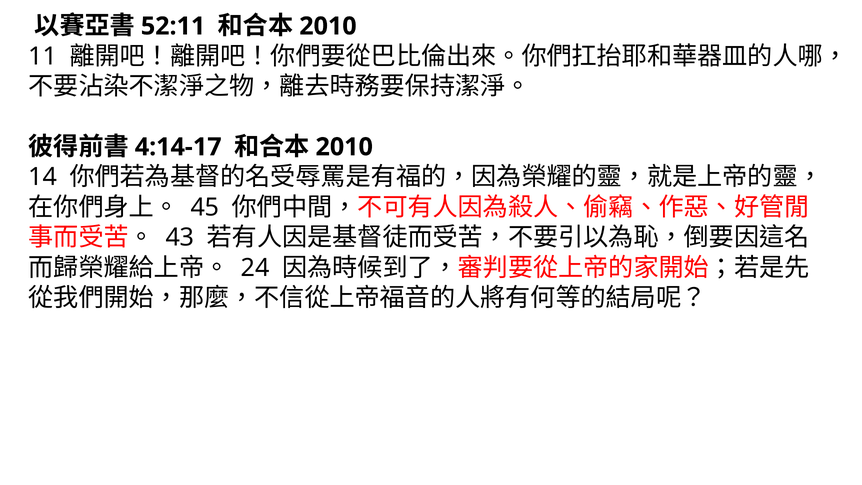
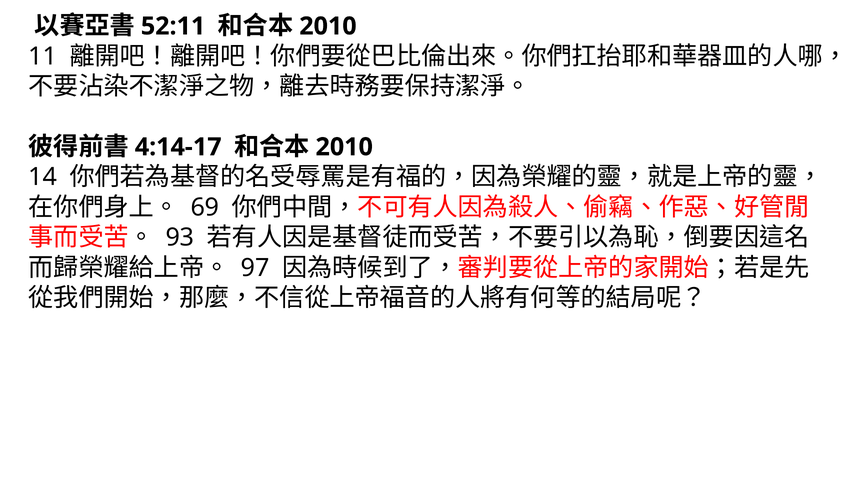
45: 45 -> 69 (205, 207)
43: 43 -> 93 (180, 237)
24: 24 -> 97 (255, 268)
